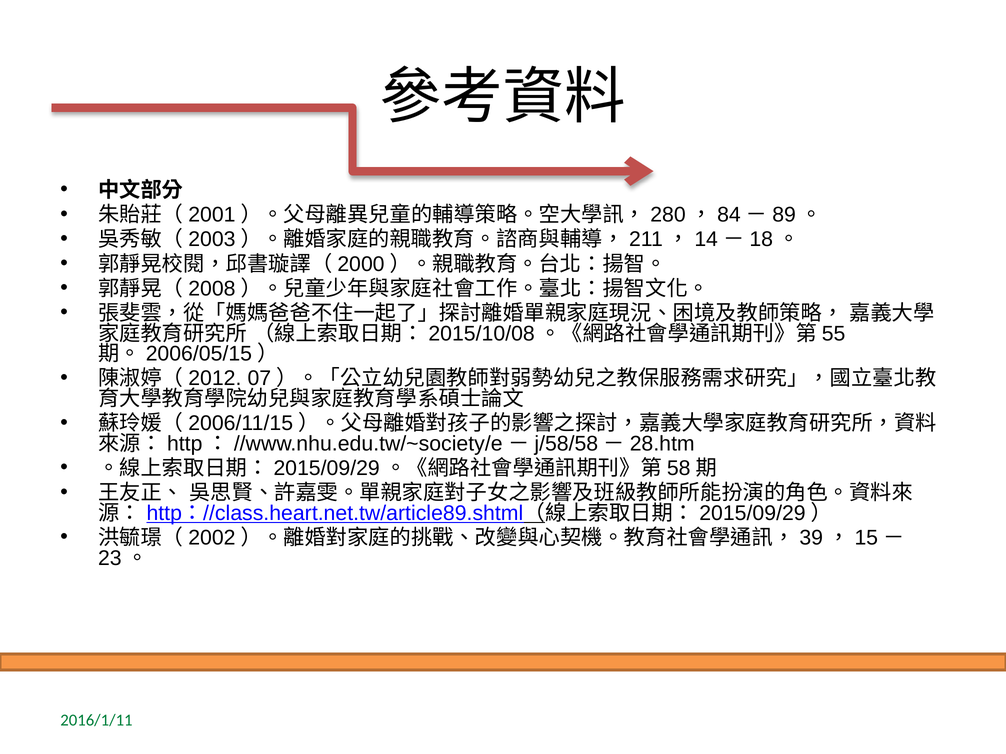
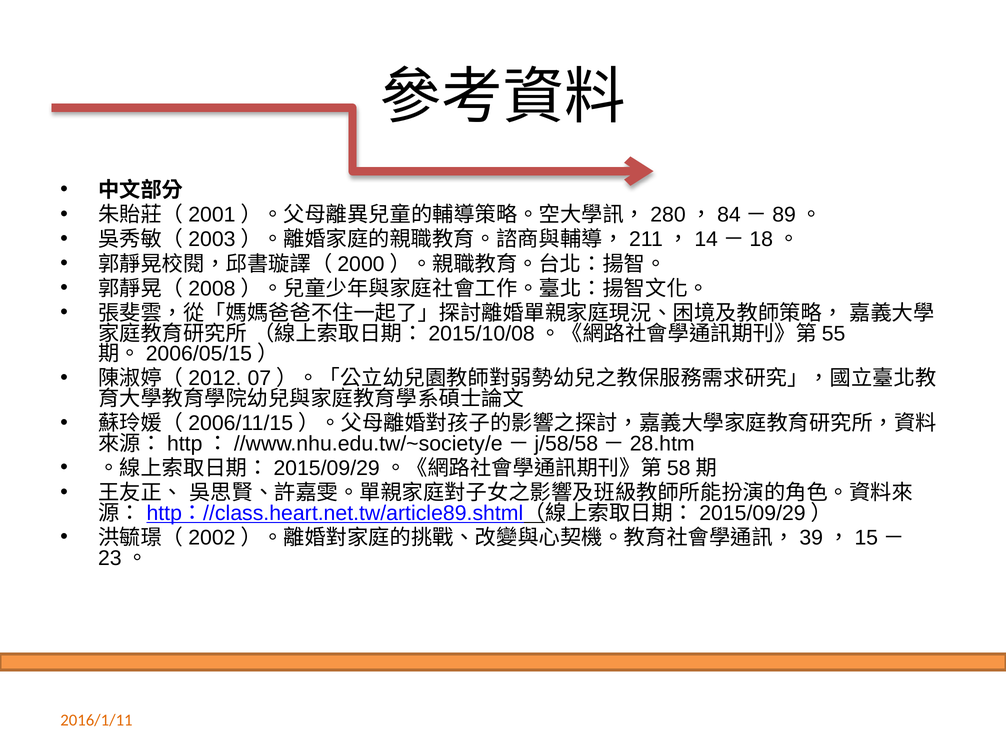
2016/1/11 colour: green -> orange (96, 721)
